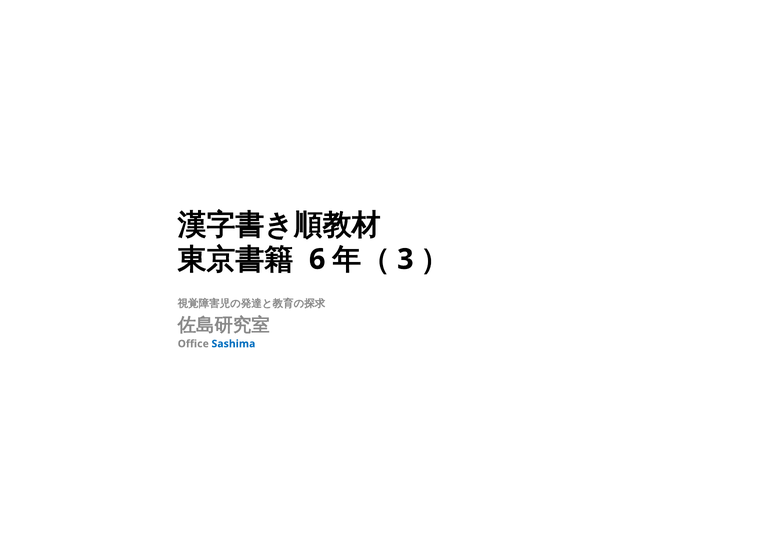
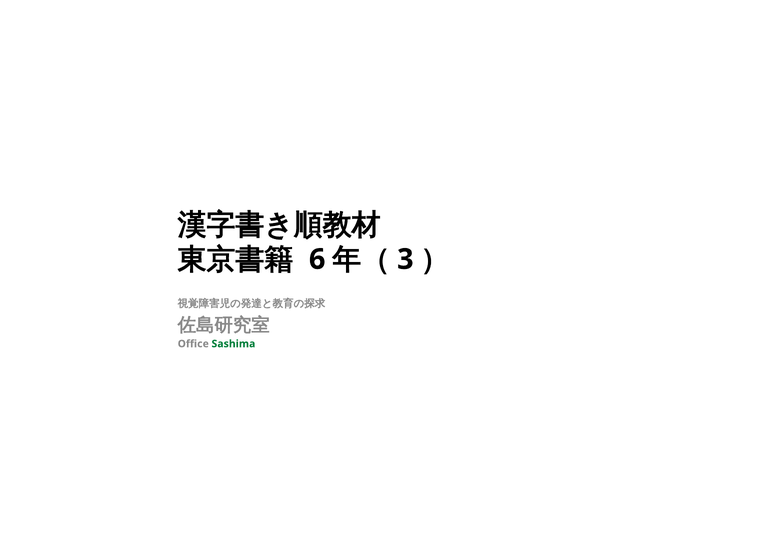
Sashima colour: blue -> green (233, 344)
